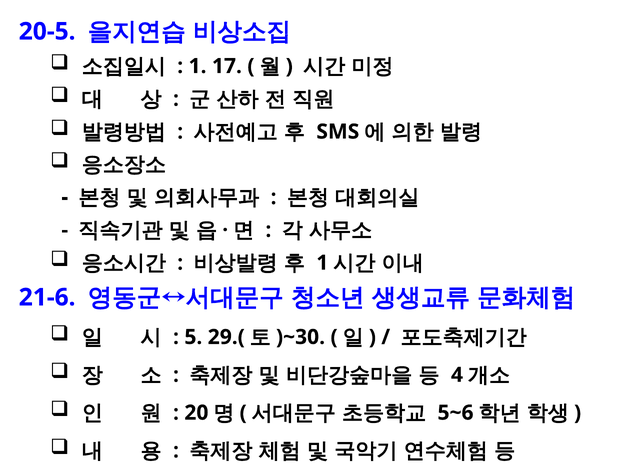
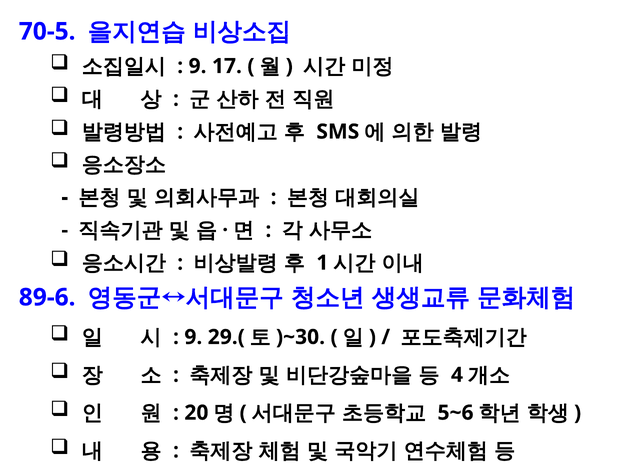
20-5: 20-5 -> 70-5 (47, 31)
1: 1 -> 9 (198, 66)
21-6: 21-6 -> 89-6 (47, 298)
5: 5 -> 9 (193, 337)
